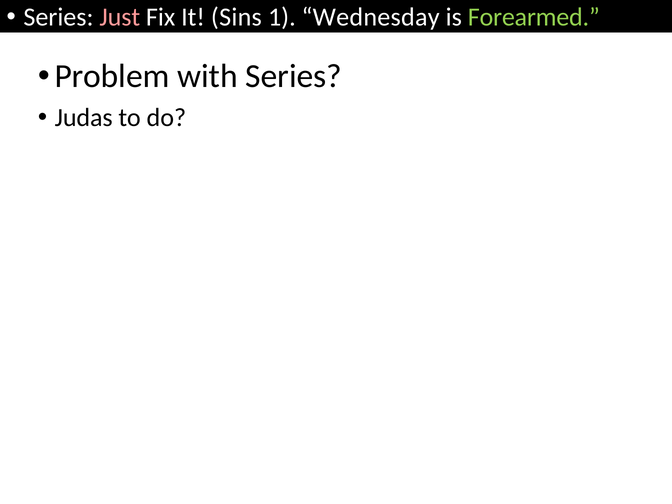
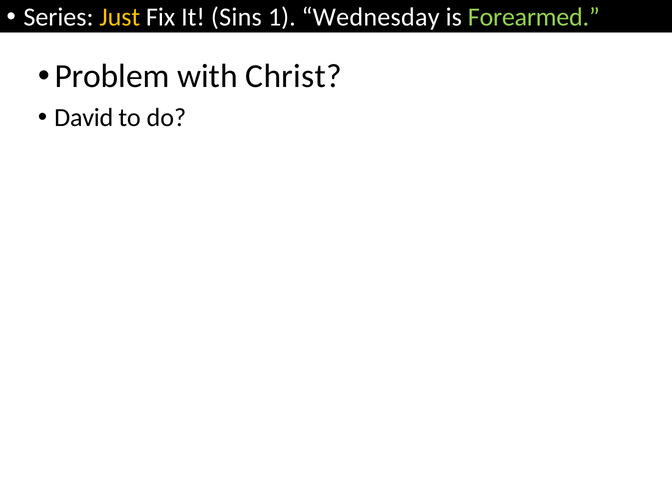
Just colour: pink -> yellow (120, 17)
with Series: Series -> Christ (294, 76)
Judas: Judas -> David (84, 118)
